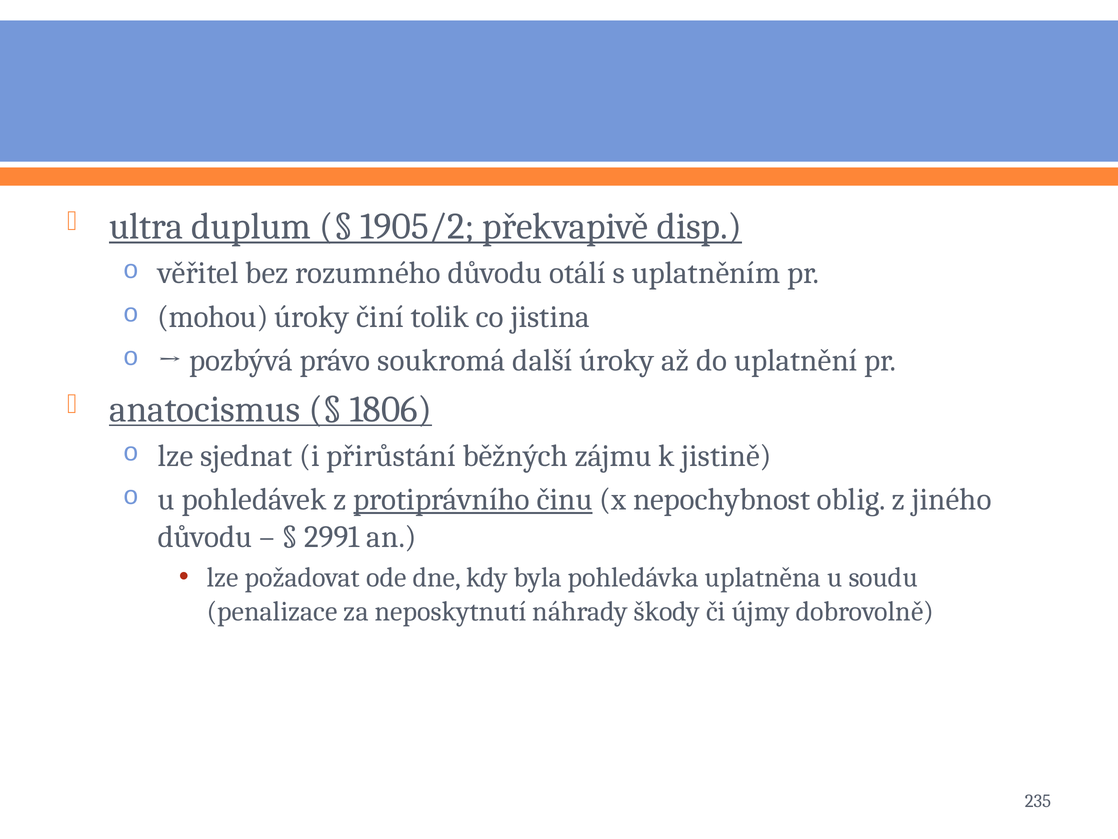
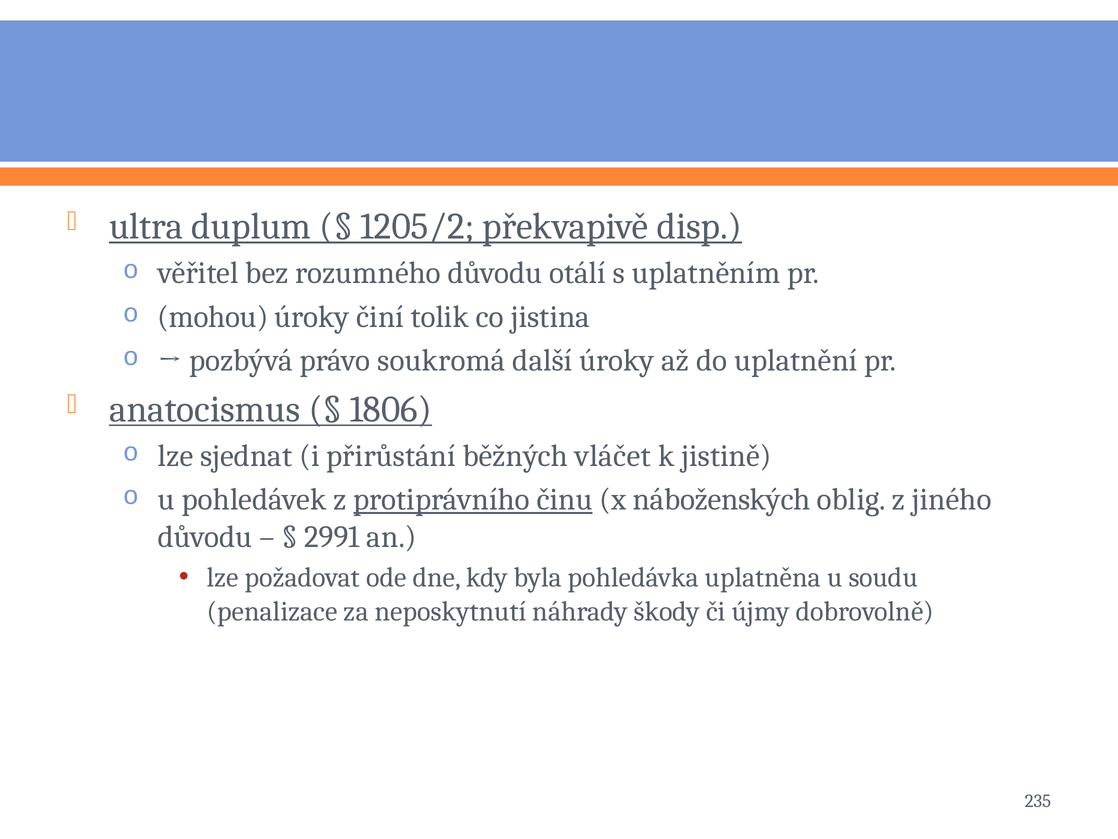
1905/2: 1905/2 -> 1205/2 (418, 226)
zájmu: zájmu -> vláčet (613, 456)
nepochybnost: nepochybnost -> náboženských (722, 499)
